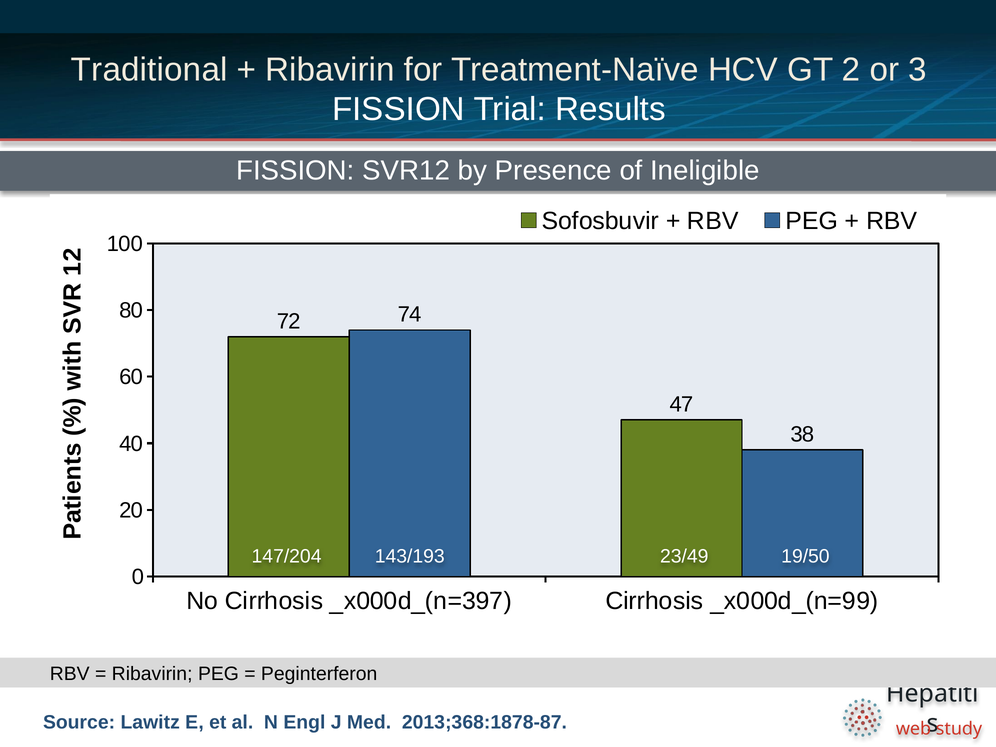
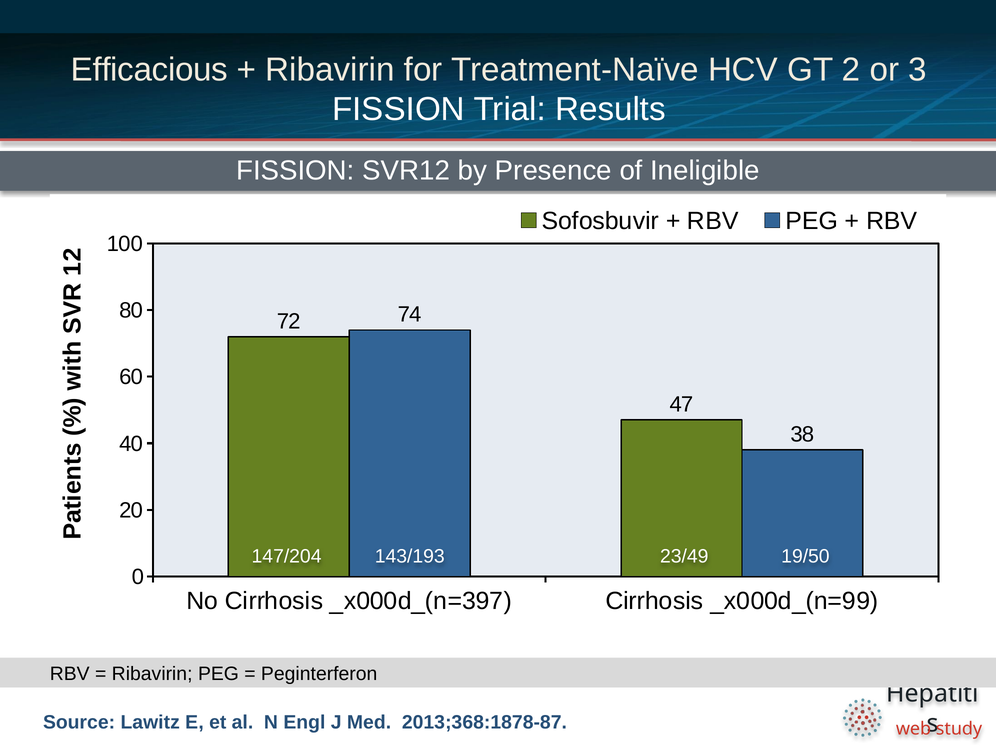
Traditional: Traditional -> Efficacious (149, 70)
